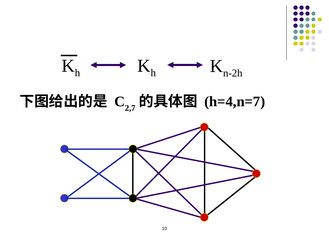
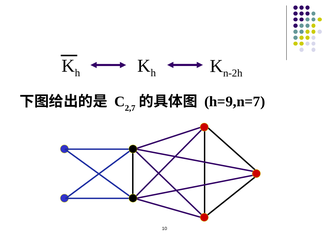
h=4,n=7: h=4,n=7 -> h=9,n=7 (235, 102)
